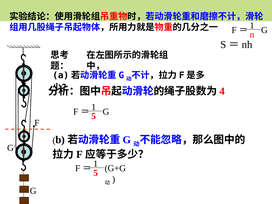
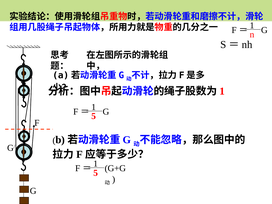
4: 4 -> 1 (222, 91)
